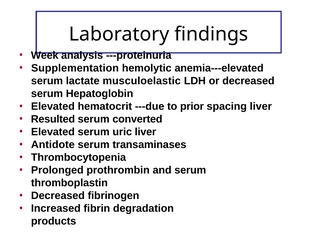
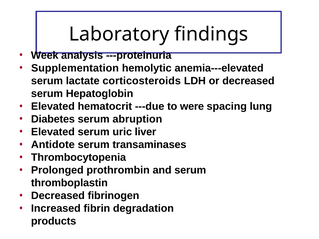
musculoelastic: musculoelastic -> corticosteroids (142, 81)
prior: prior -> were (192, 106)
spacing liver: liver -> lung (261, 106)
Resulted: Resulted -> Diabetes (53, 119)
converted: converted -> abruption (137, 119)
